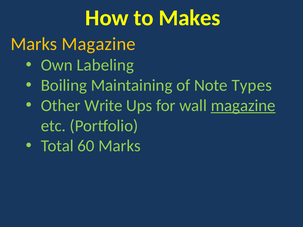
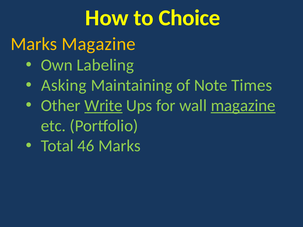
Makes: Makes -> Choice (190, 18)
Boiling: Boiling -> Asking (64, 85)
Types: Types -> Times (252, 85)
Write underline: none -> present (103, 106)
60: 60 -> 46 (86, 146)
